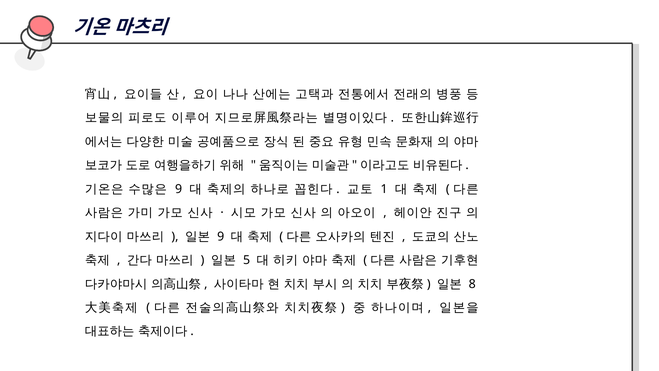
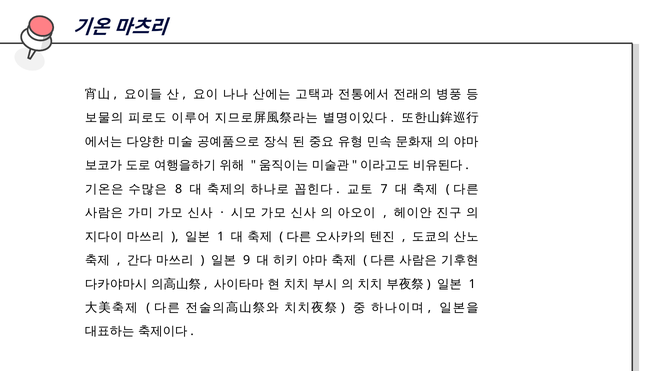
9: 9 -> 8 (179, 189)
1: 1 -> 7 (384, 189)
9: 9 -> 1 (221, 236)
5: 5 -> 9 (247, 260)
8: 8 -> 1 (472, 284)
